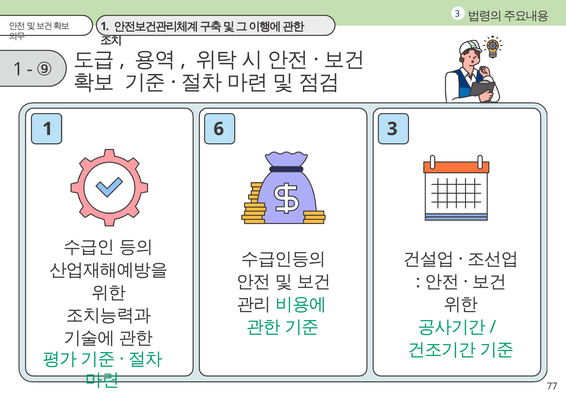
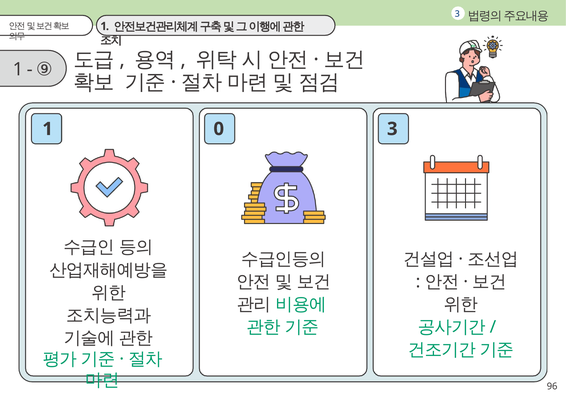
6: 6 -> 0 (219, 129)
77: 77 -> 96 (552, 386)
